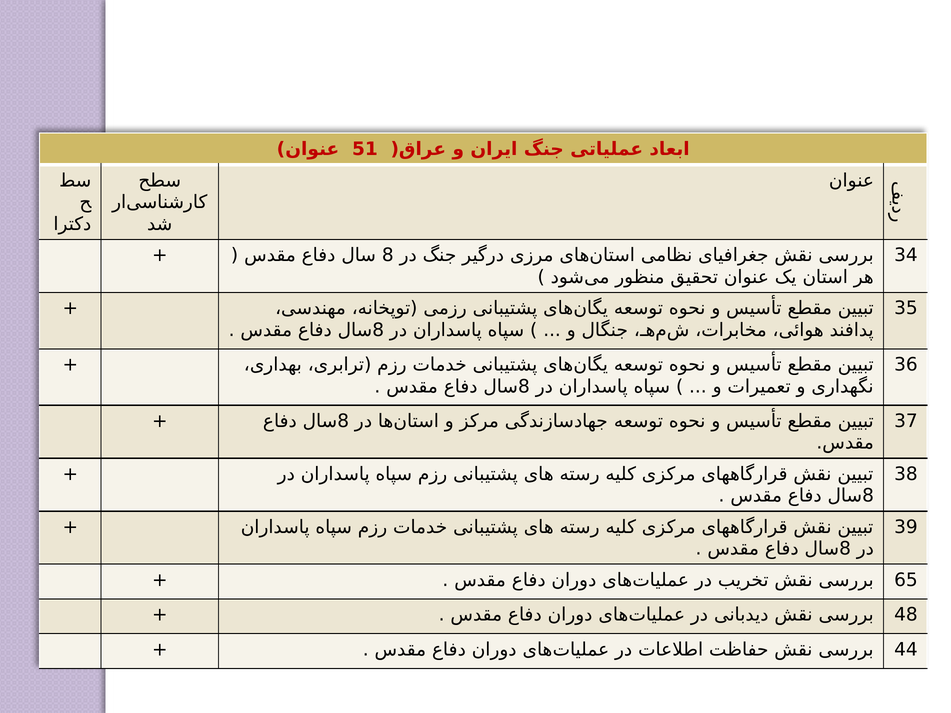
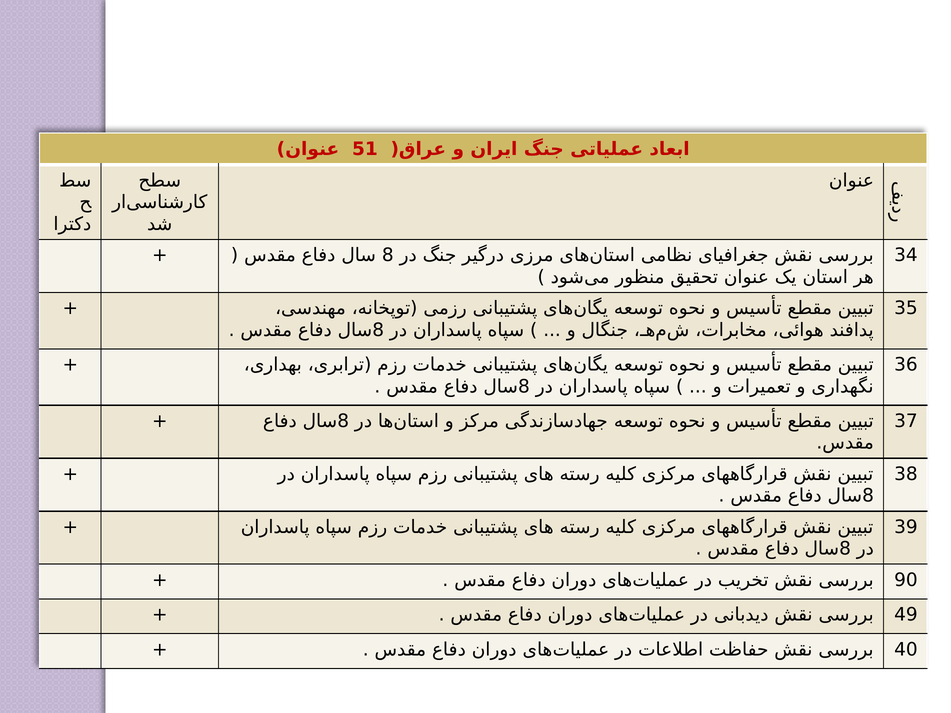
65: 65 -> 90 (906, 580)
48: 48 -> 49 (906, 615)
44: 44 -> 40 (906, 650)
